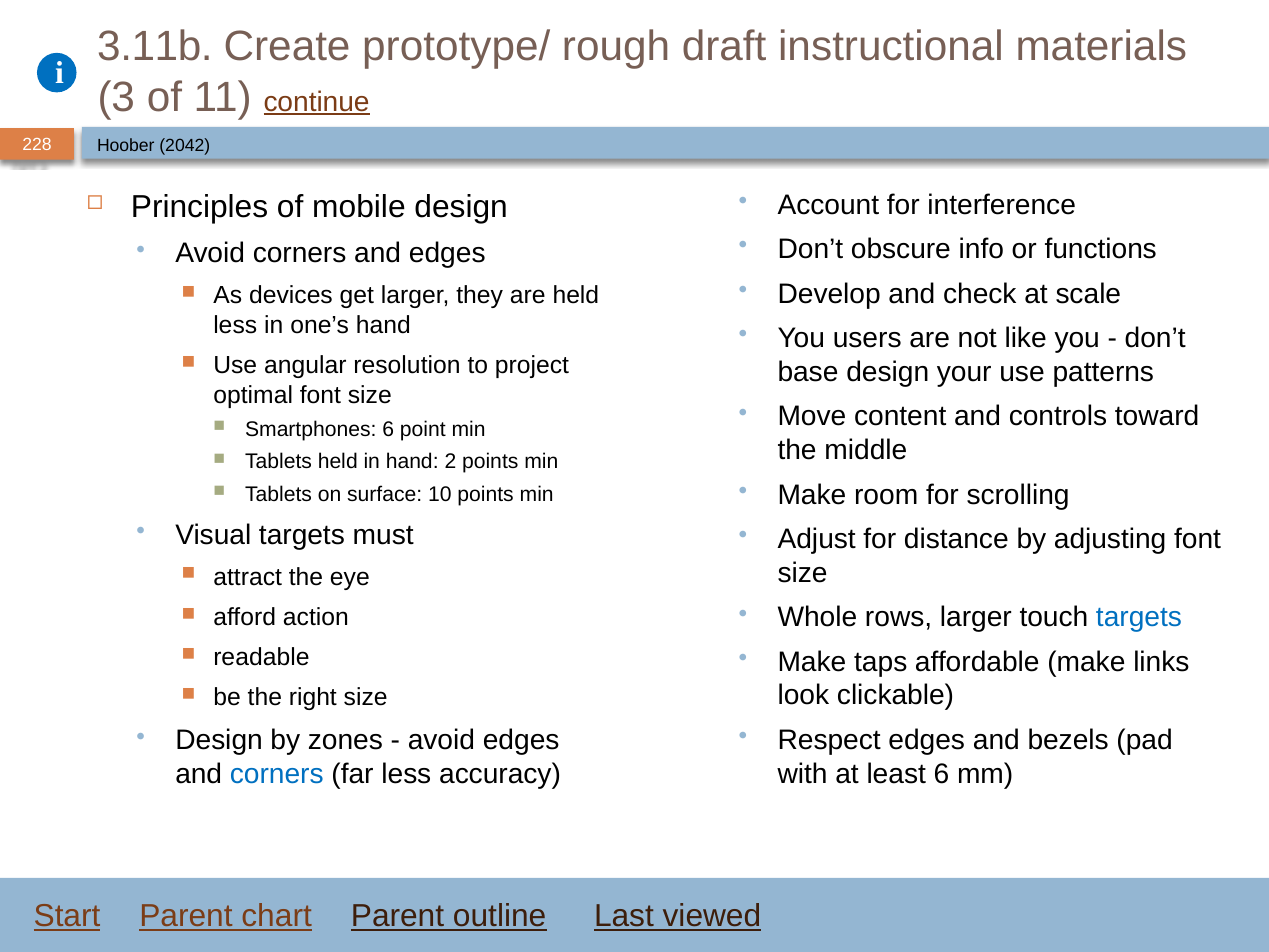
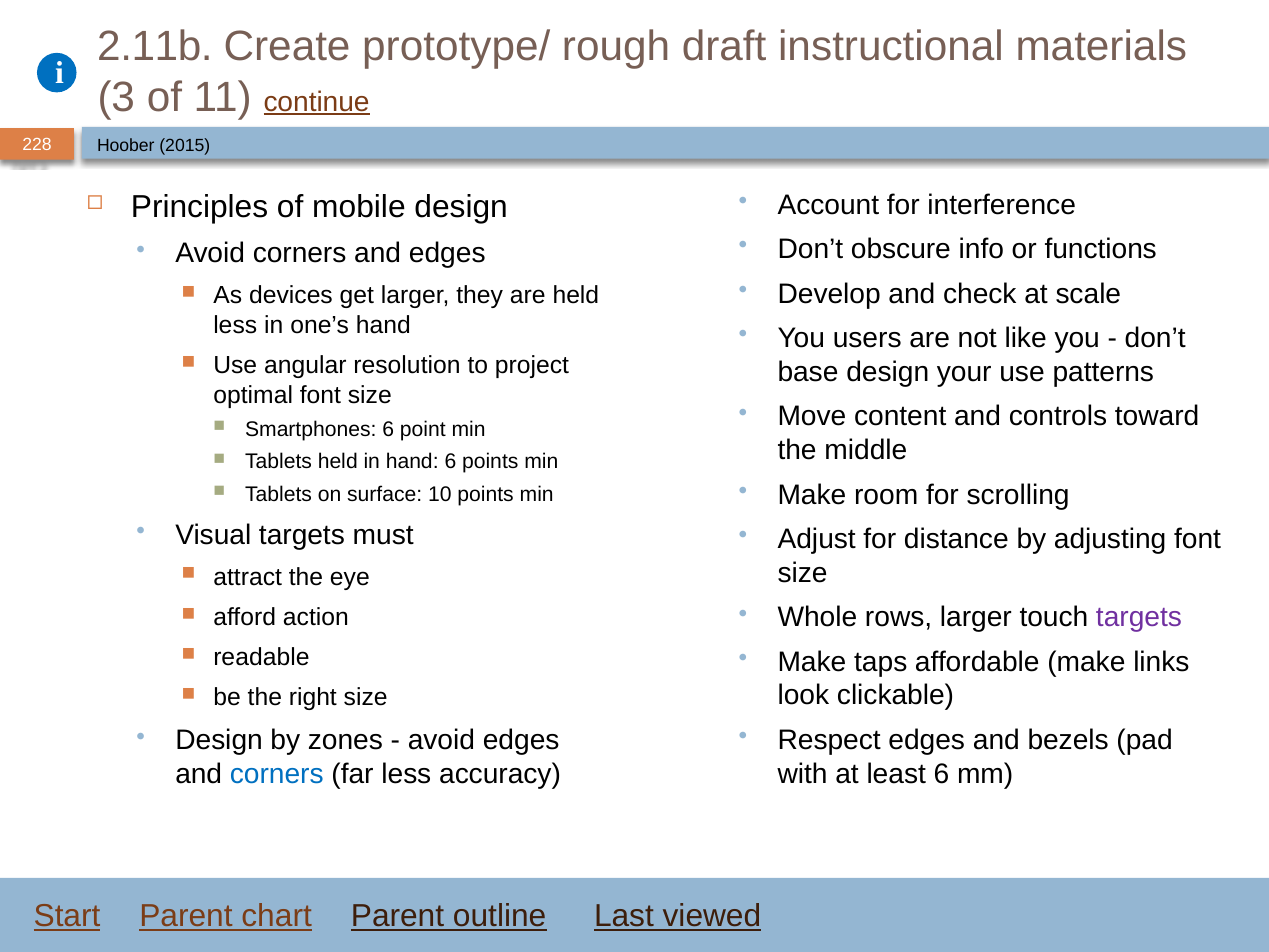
3.11b: 3.11b -> 2.11b (155, 46)
2042: 2042 -> 2015 (185, 145)
hand 2: 2 -> 6 (450, 462)
targets colour: blue -> purple (1139, 617)
